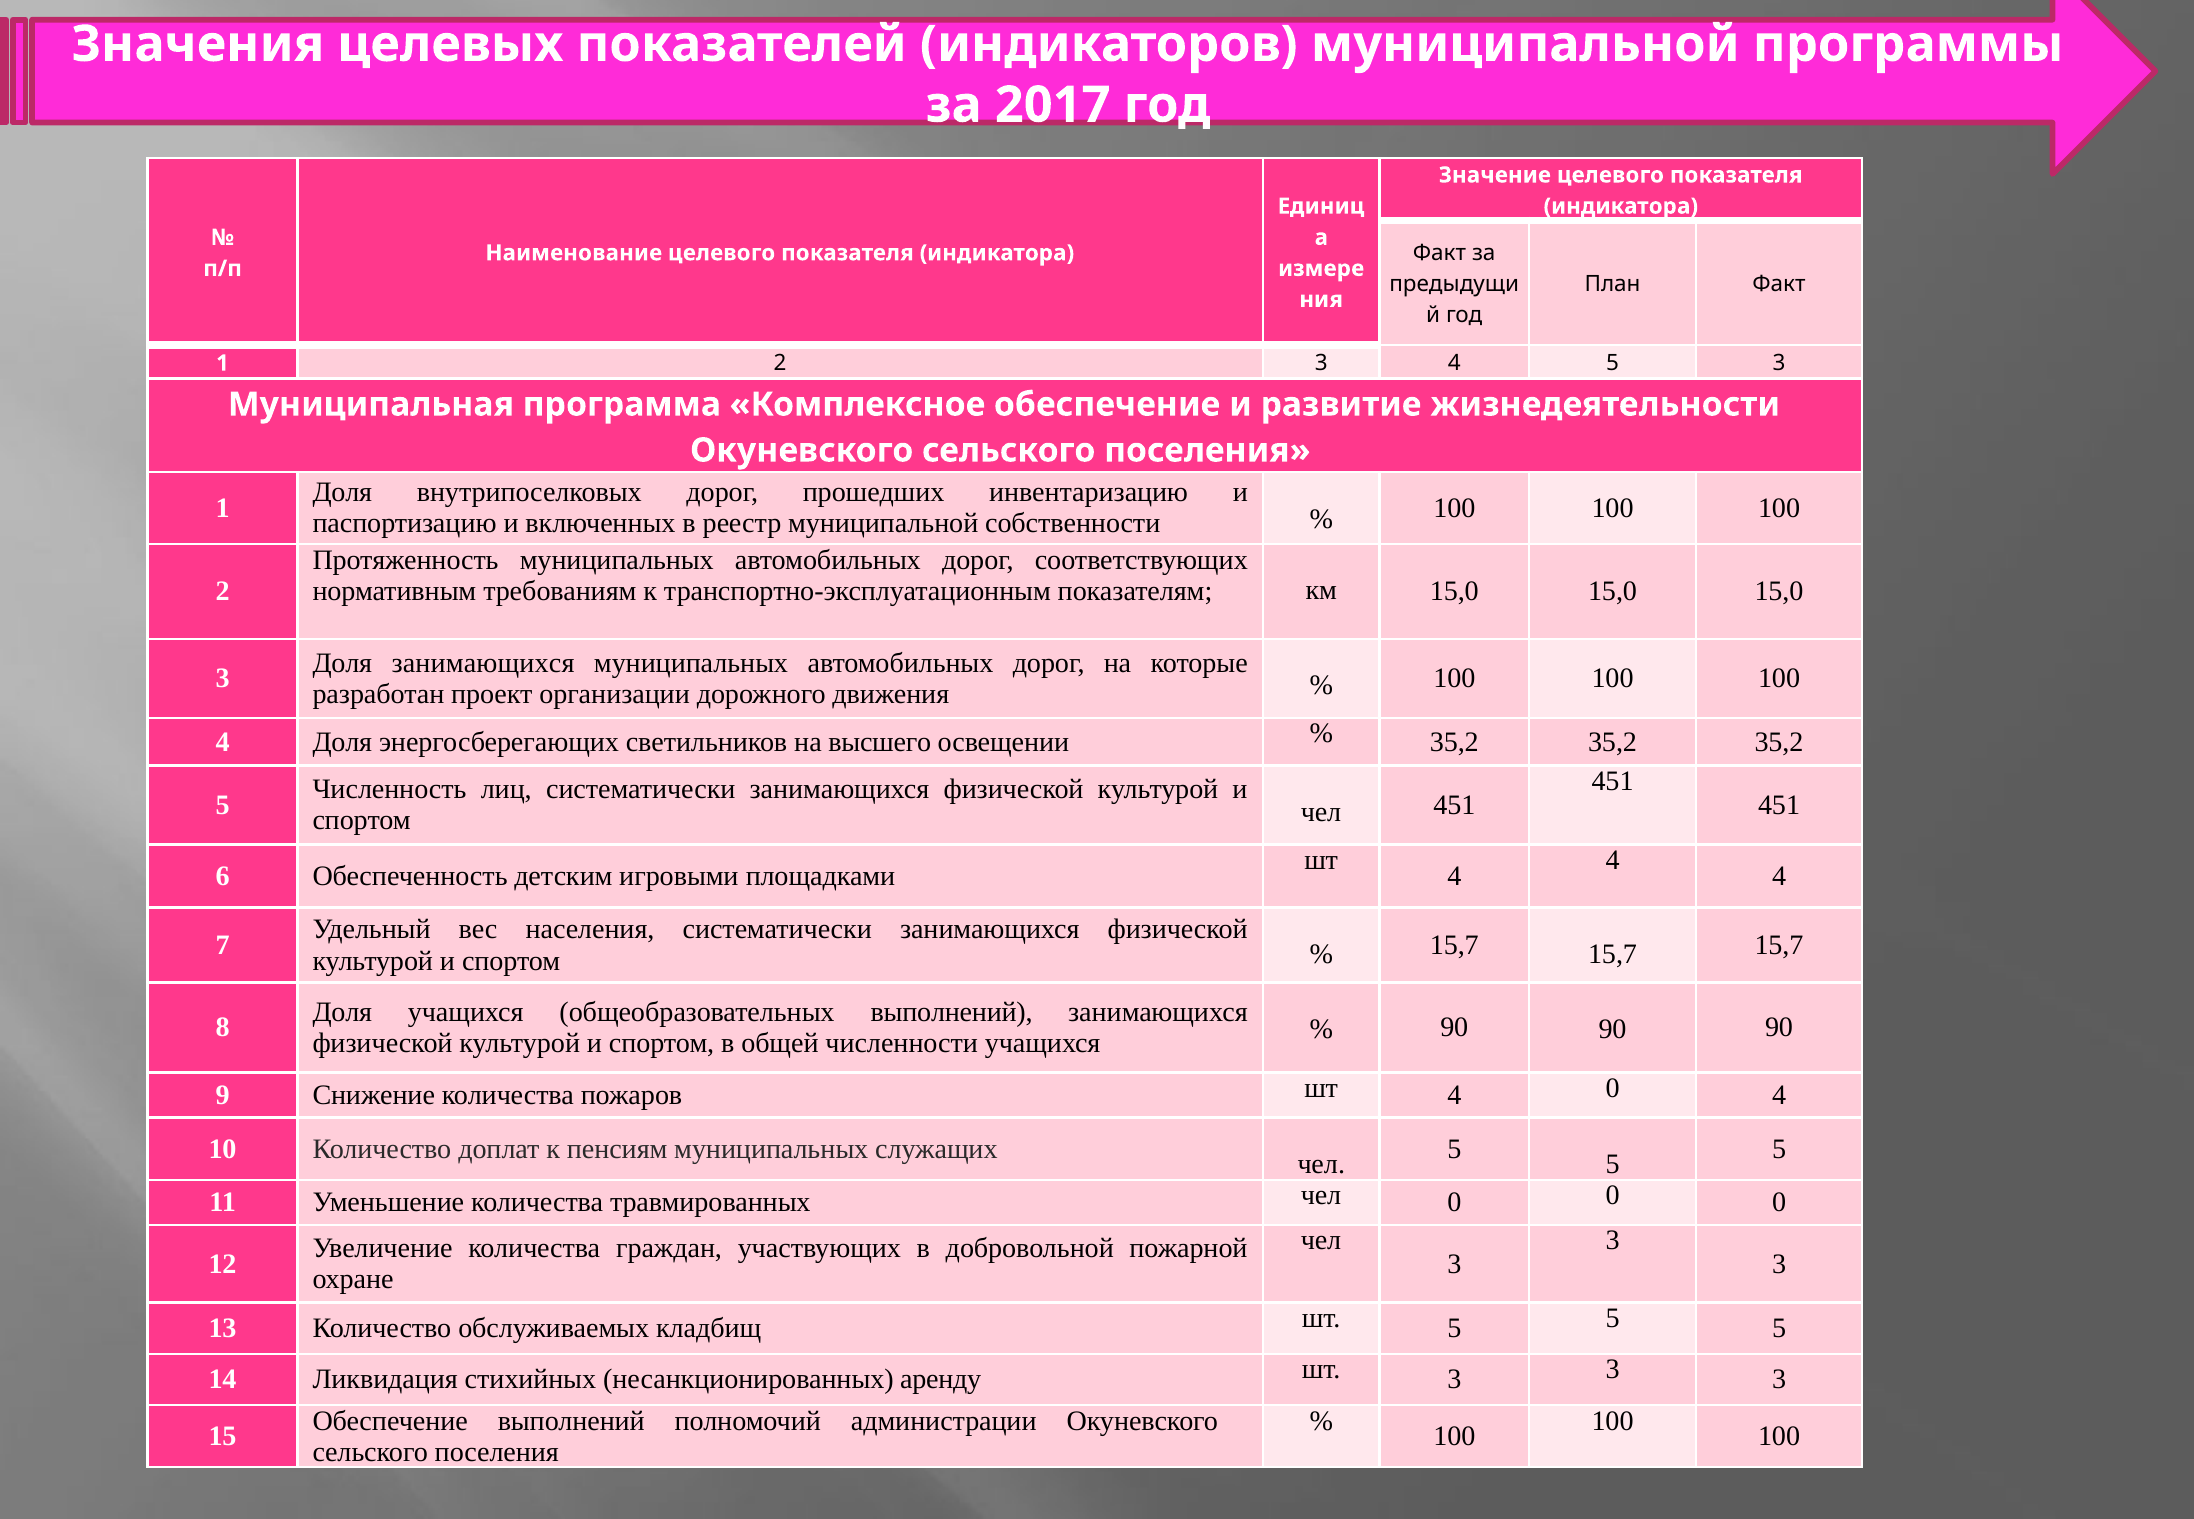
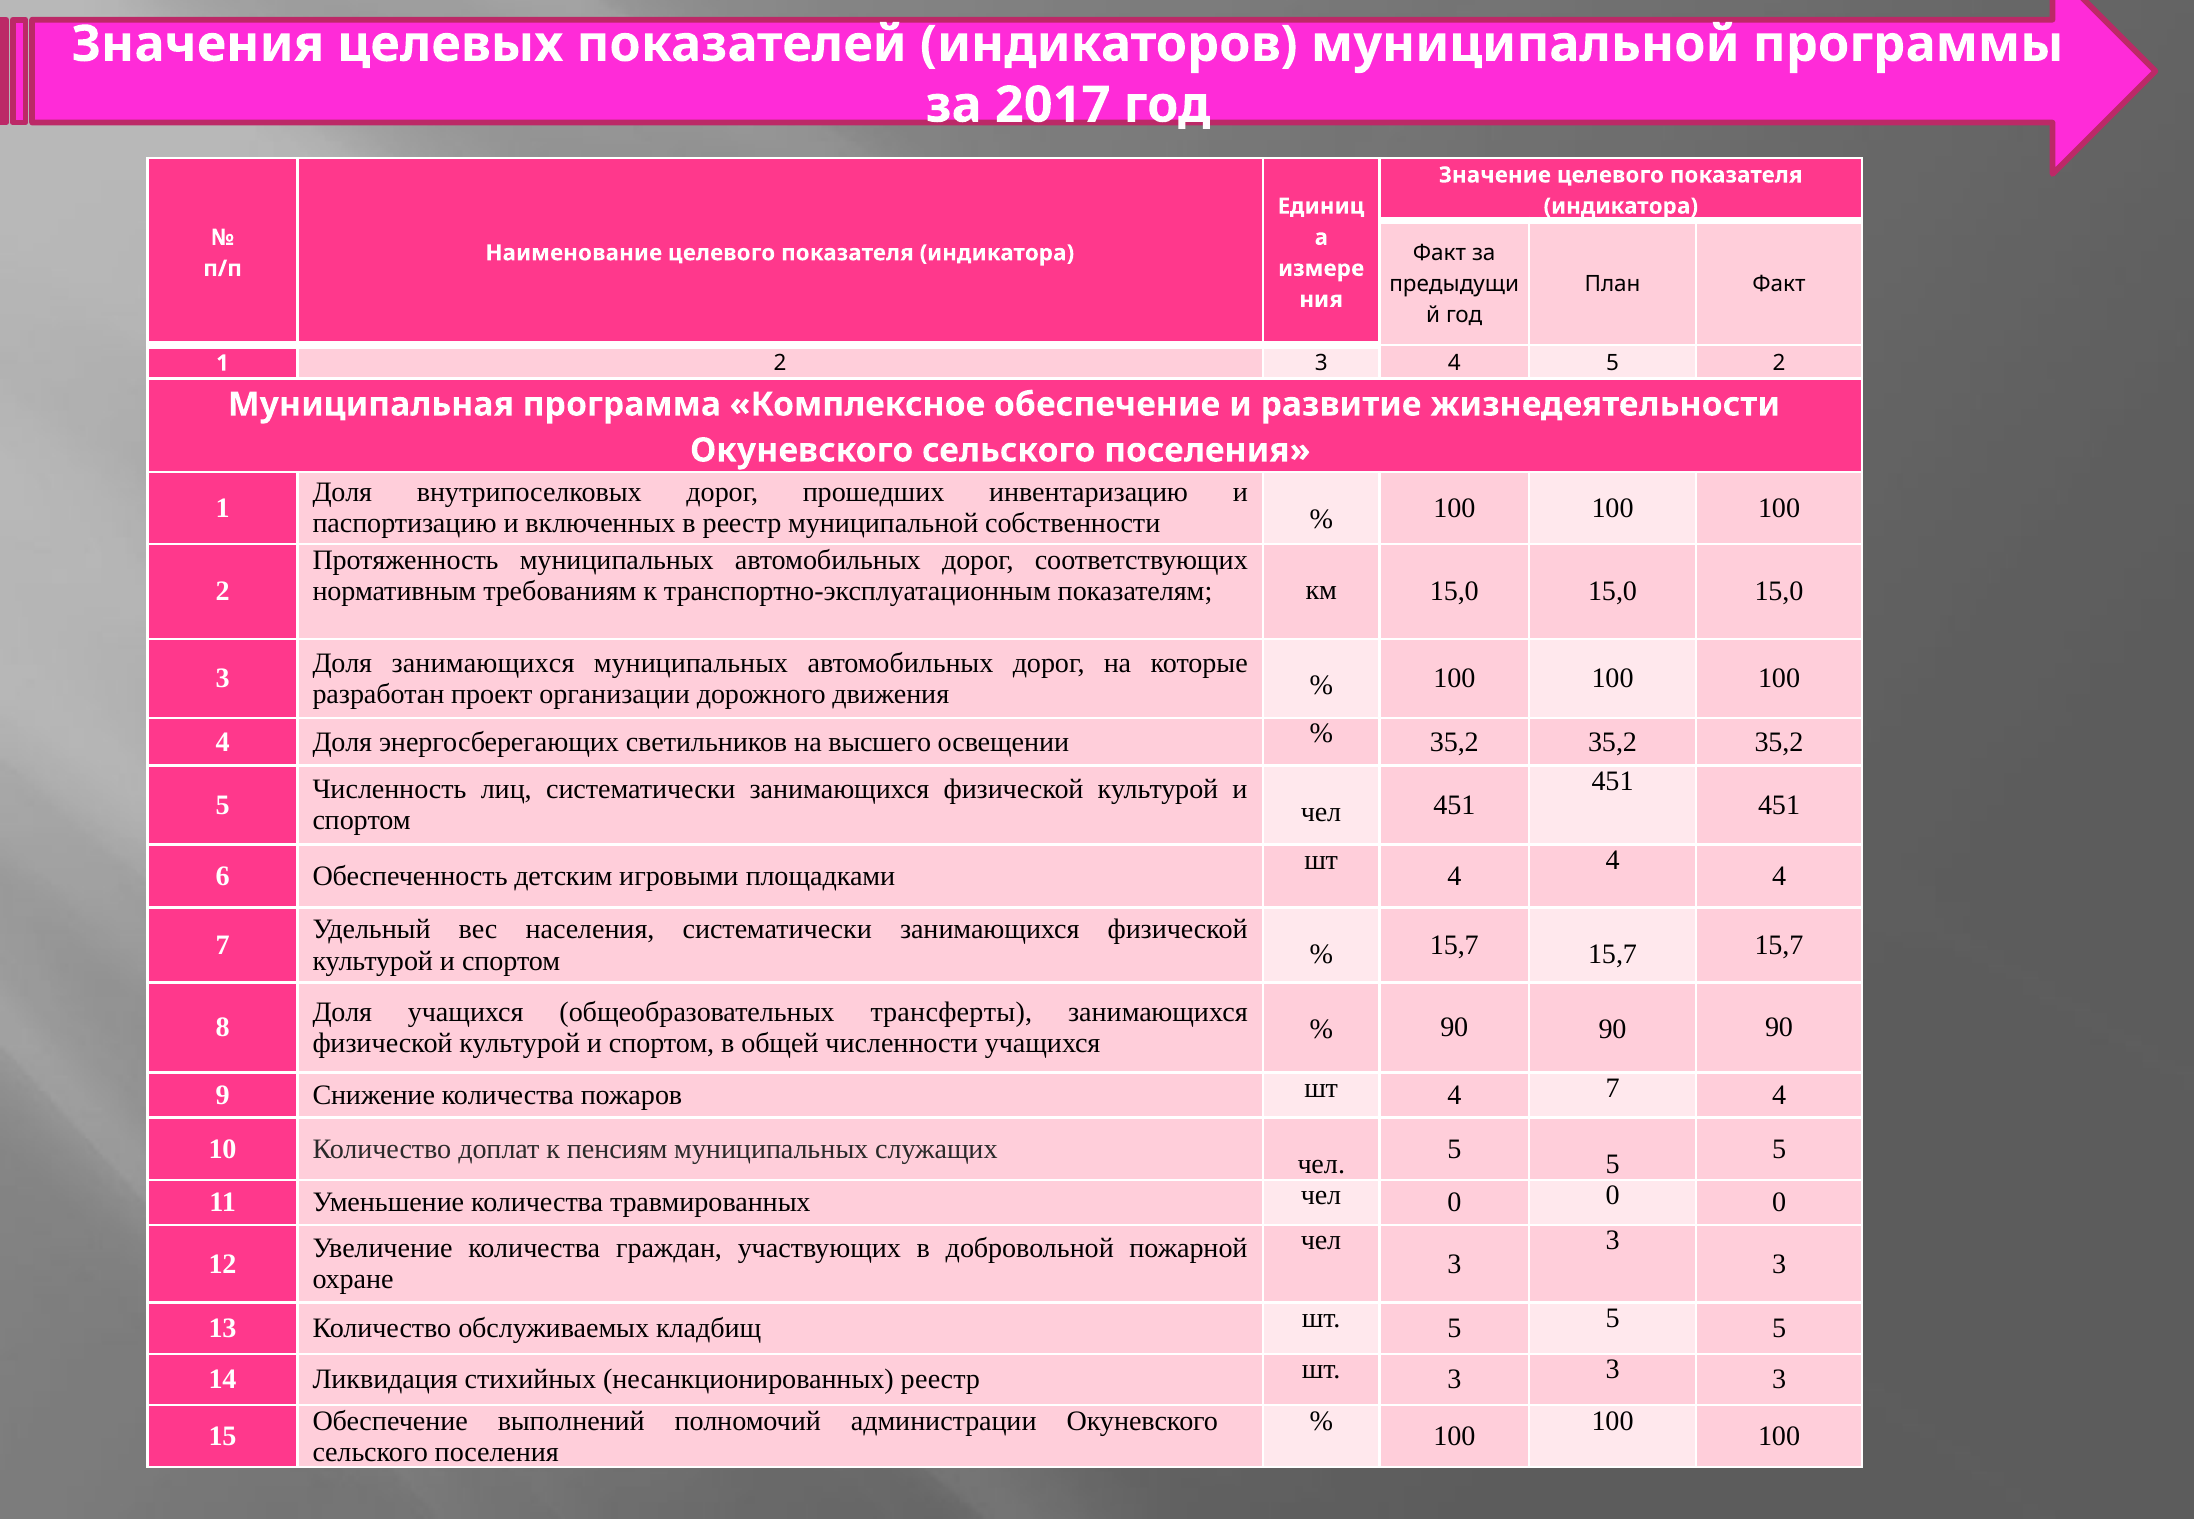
5 3: 3 -> 2 (1779, 363)
общеобразовательных выполнений: выполнений -> трансферты (951, 1012)
шт 4 0: 0 -> 7 (1613, 1088)
несанкционированных аренду: аренду -> реестр (940, 1379)
